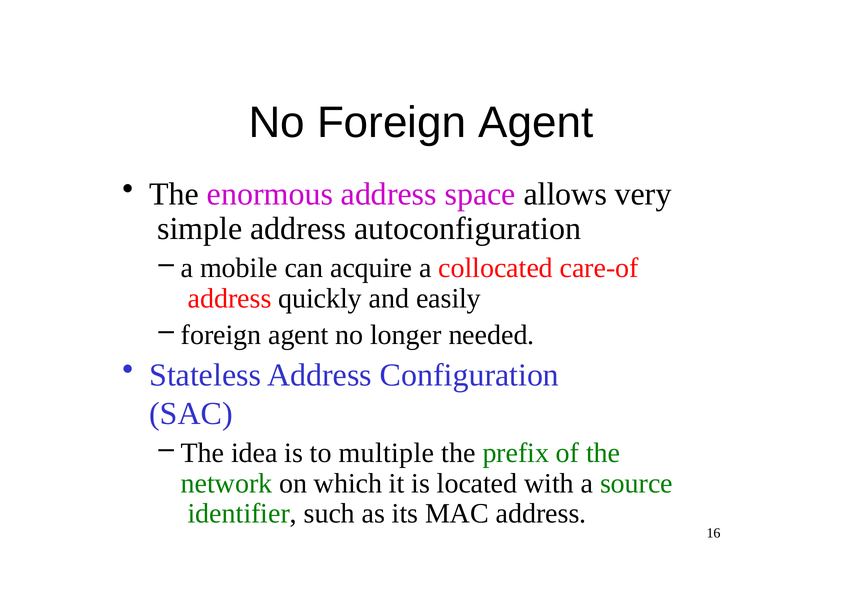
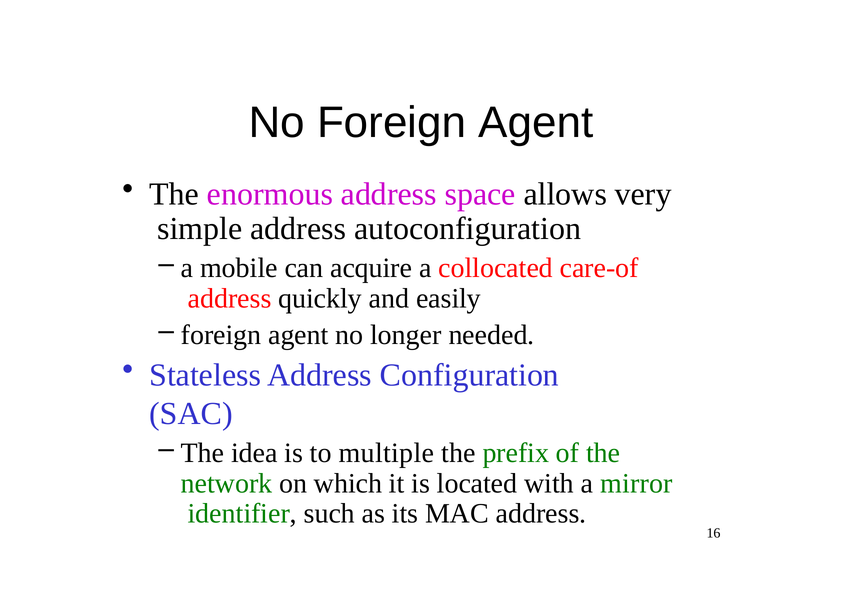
source: source -> mirror (636, 483)
